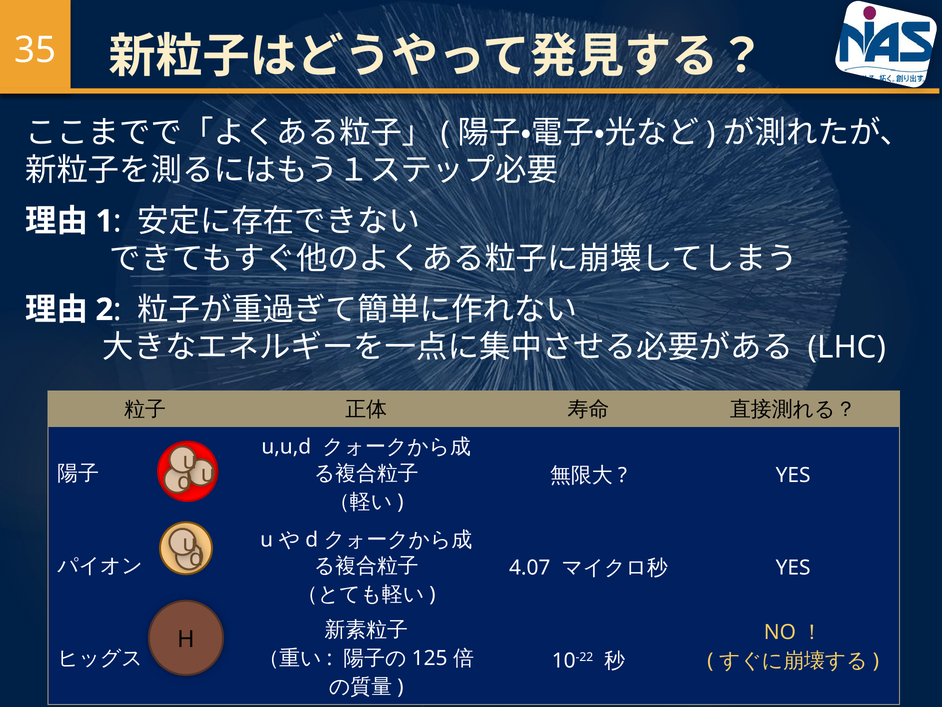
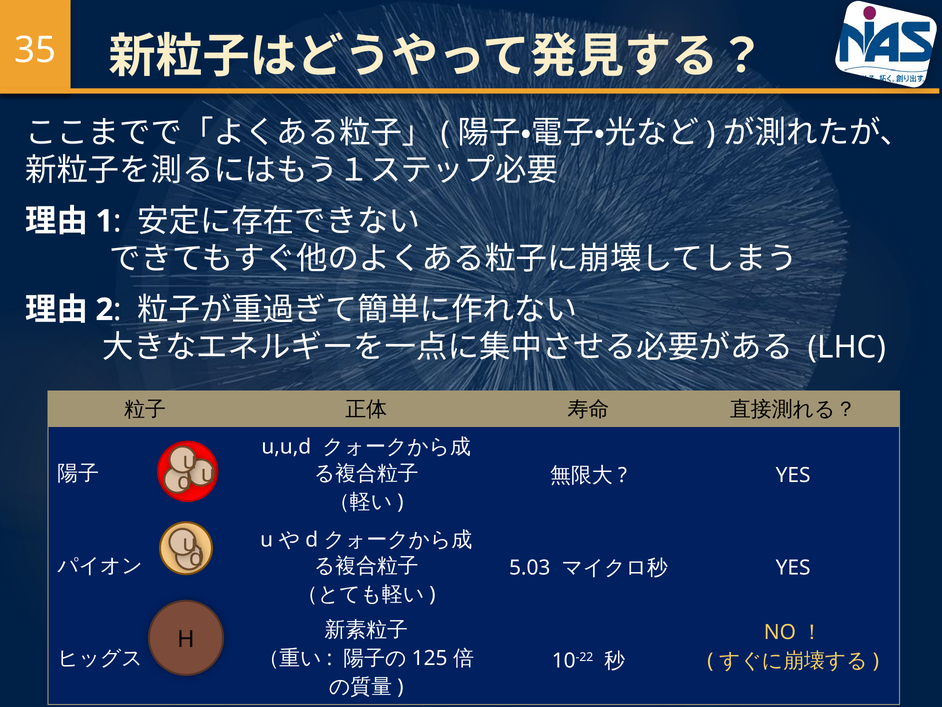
4.07: 4.07 -> 5.03 (530, 568)
